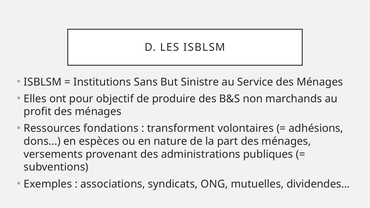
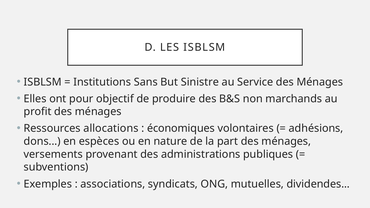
fondations: fondations -> allocations (111, 129)
transforment: transforment -> économiques (181, 129)
